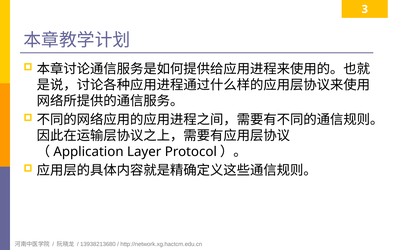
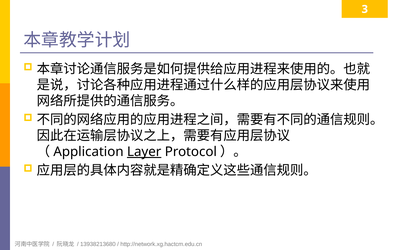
Layer underline: none -> present (144, 152)
